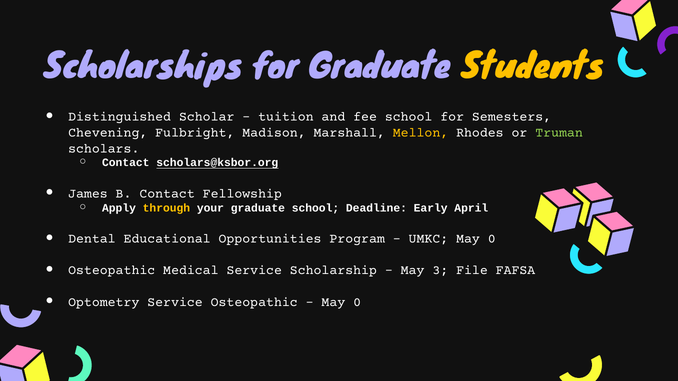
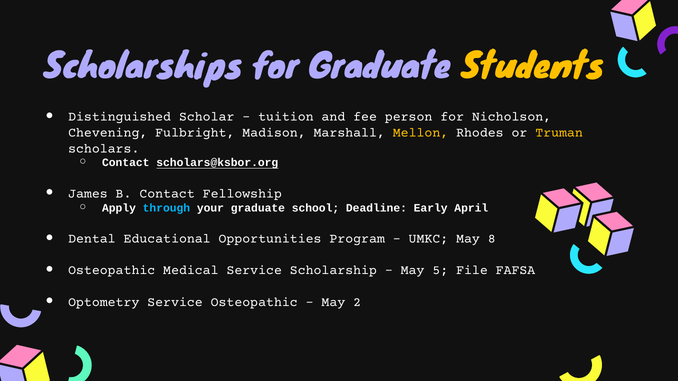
fee school: school -> person (409, 117)
Semesters: Semesters -> Nicholson (512, 117)
Truman colour: light green -> yellow (559, 133)
through colour: yellow -> light blue (166, 208)
UMKC May 0: 0 -> 8 (492, 239)
3: 3 -> 5 (440, 270)
0: 0 -> 2 (357, 302)
